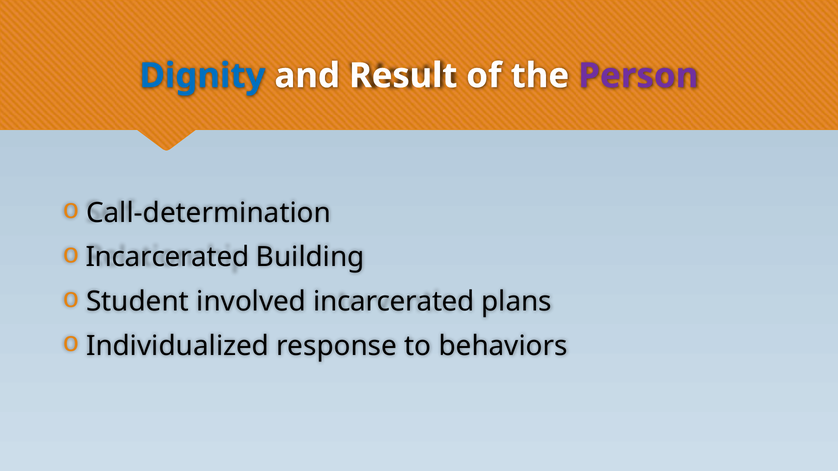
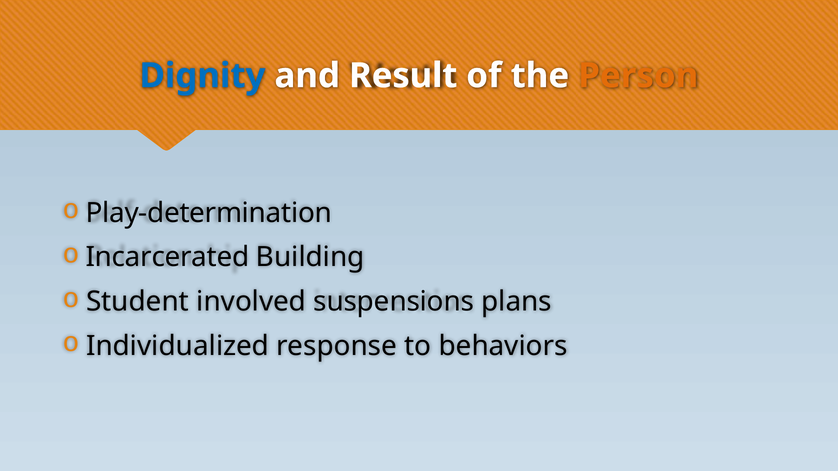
Person colour: purple -> orange (638, 76)
Call-determination: Call-determination -> Play-determination (209, 213)
involved incarcerated: incarcerated -> suspensions (394, 302)
